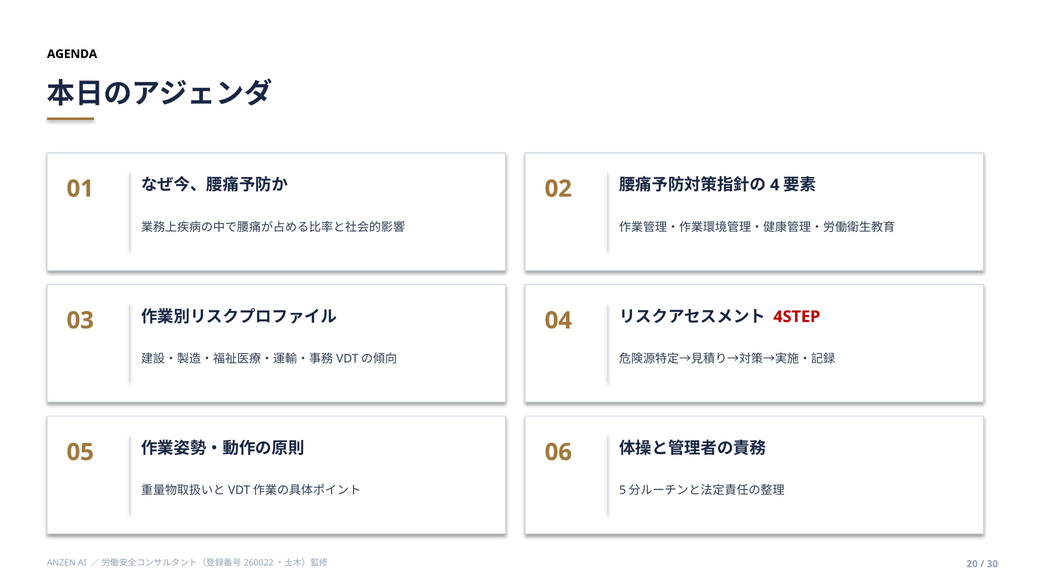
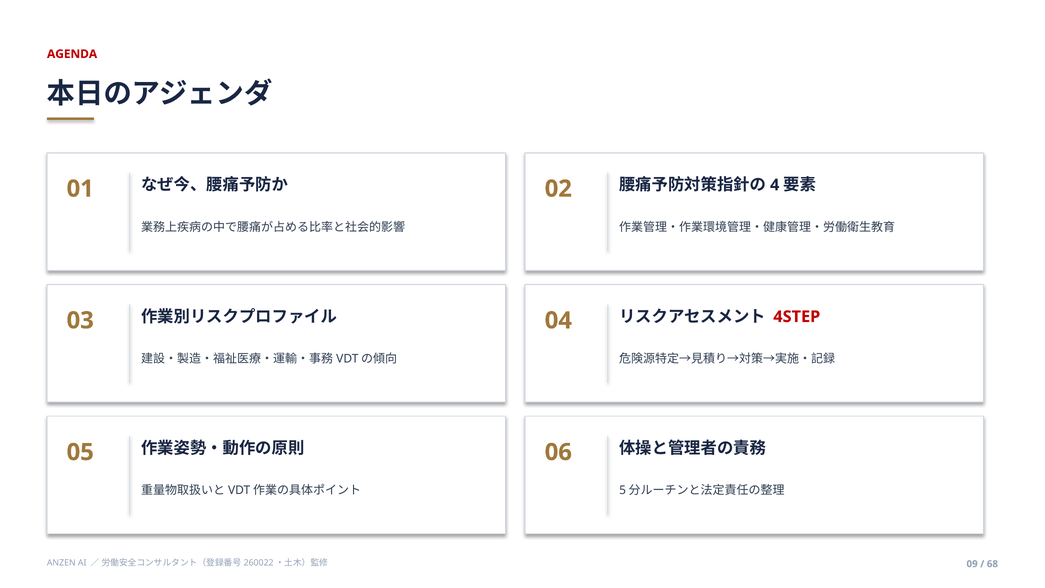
AGENDA colour: black -> red (72, 54)
20: 20 -> 09 (972, 564)
30: 30 -> 68 (992, 564)
